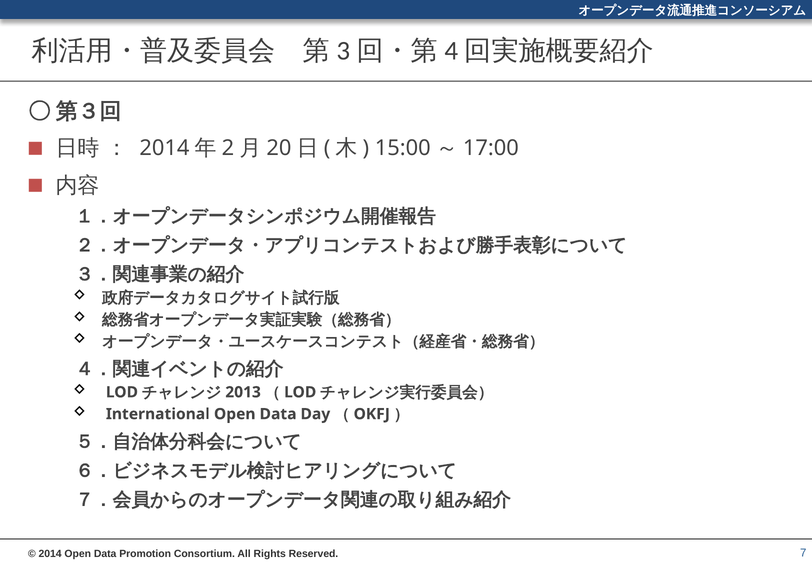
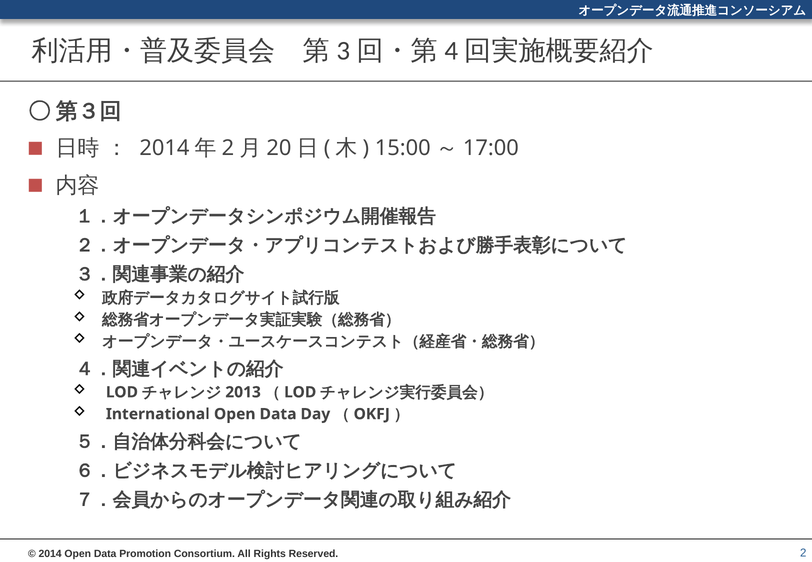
7: 7 -> 2 (803, 553)
